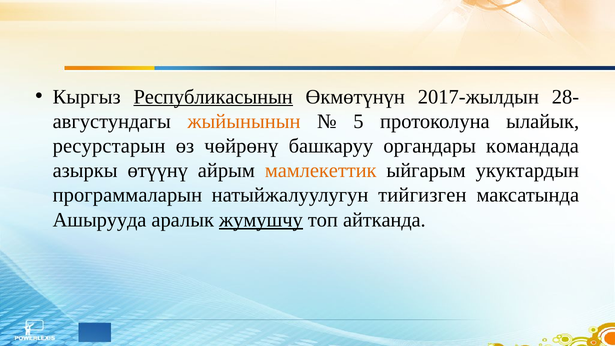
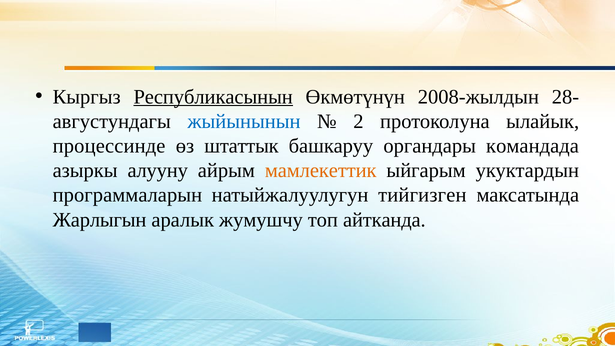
2017-жылдын: 2017-жылдын -> 2008-жылдын (478, 97)
жыйынынын colour: orange -> blue (244, 121)
5: 5 -> 2 (358, 121)
ресурстарын: ресурстарын -> процессинде (109, 146)
чөйрөнү: чөйрөнү -> штаттык (241, 146)
өтүүнү: өтүүнү -> алууну (158, 171)
Ашырууда: Ашырууда -> Жарлыгын (100, 220)
жумушчу underline: present -> none (261, 220)
